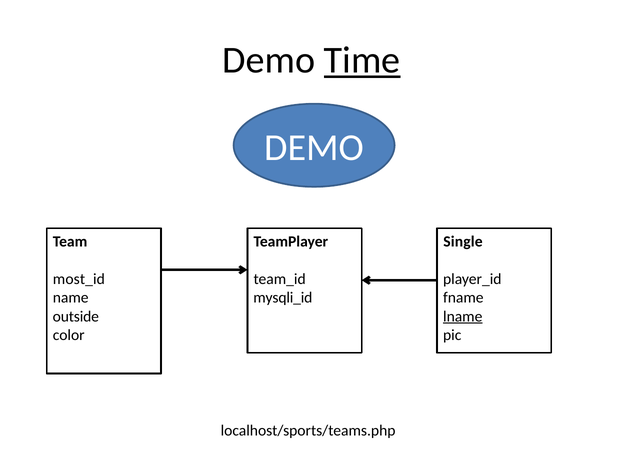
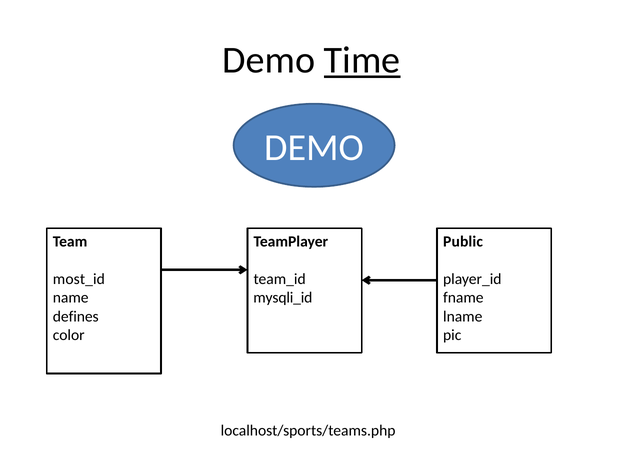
Single: Single -> Public (463, 242)
lname underline: present -> none (463, 317)
outside: outside -> defines (76, 317)
